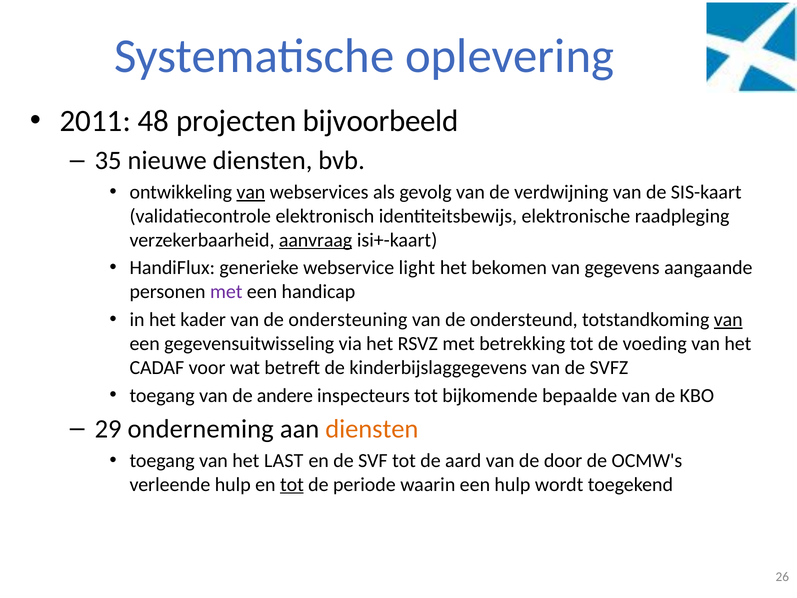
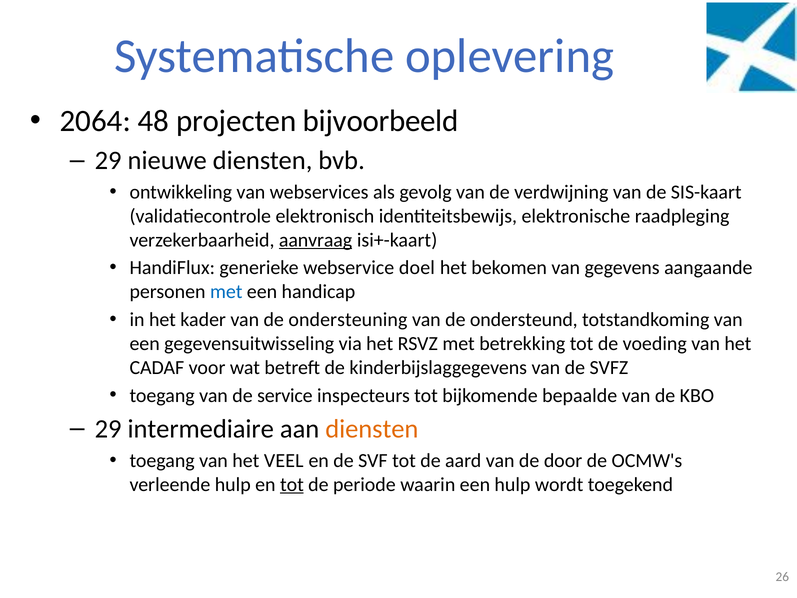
2011: 2011 -> 2064 (95, 121)
35: 35 -> 29 (108, 161)
van underline: present -> none (251, 192)
light: light -> doel (417, 268)
met colour: purple -> blue (226, 292)
van underline: present -> none (728, 320)
andere: andere -> service (285, 395)
onderneming: onderneming -> intermediaire (201, 429)
LAST: LAST -> VEEL (284, 460)
